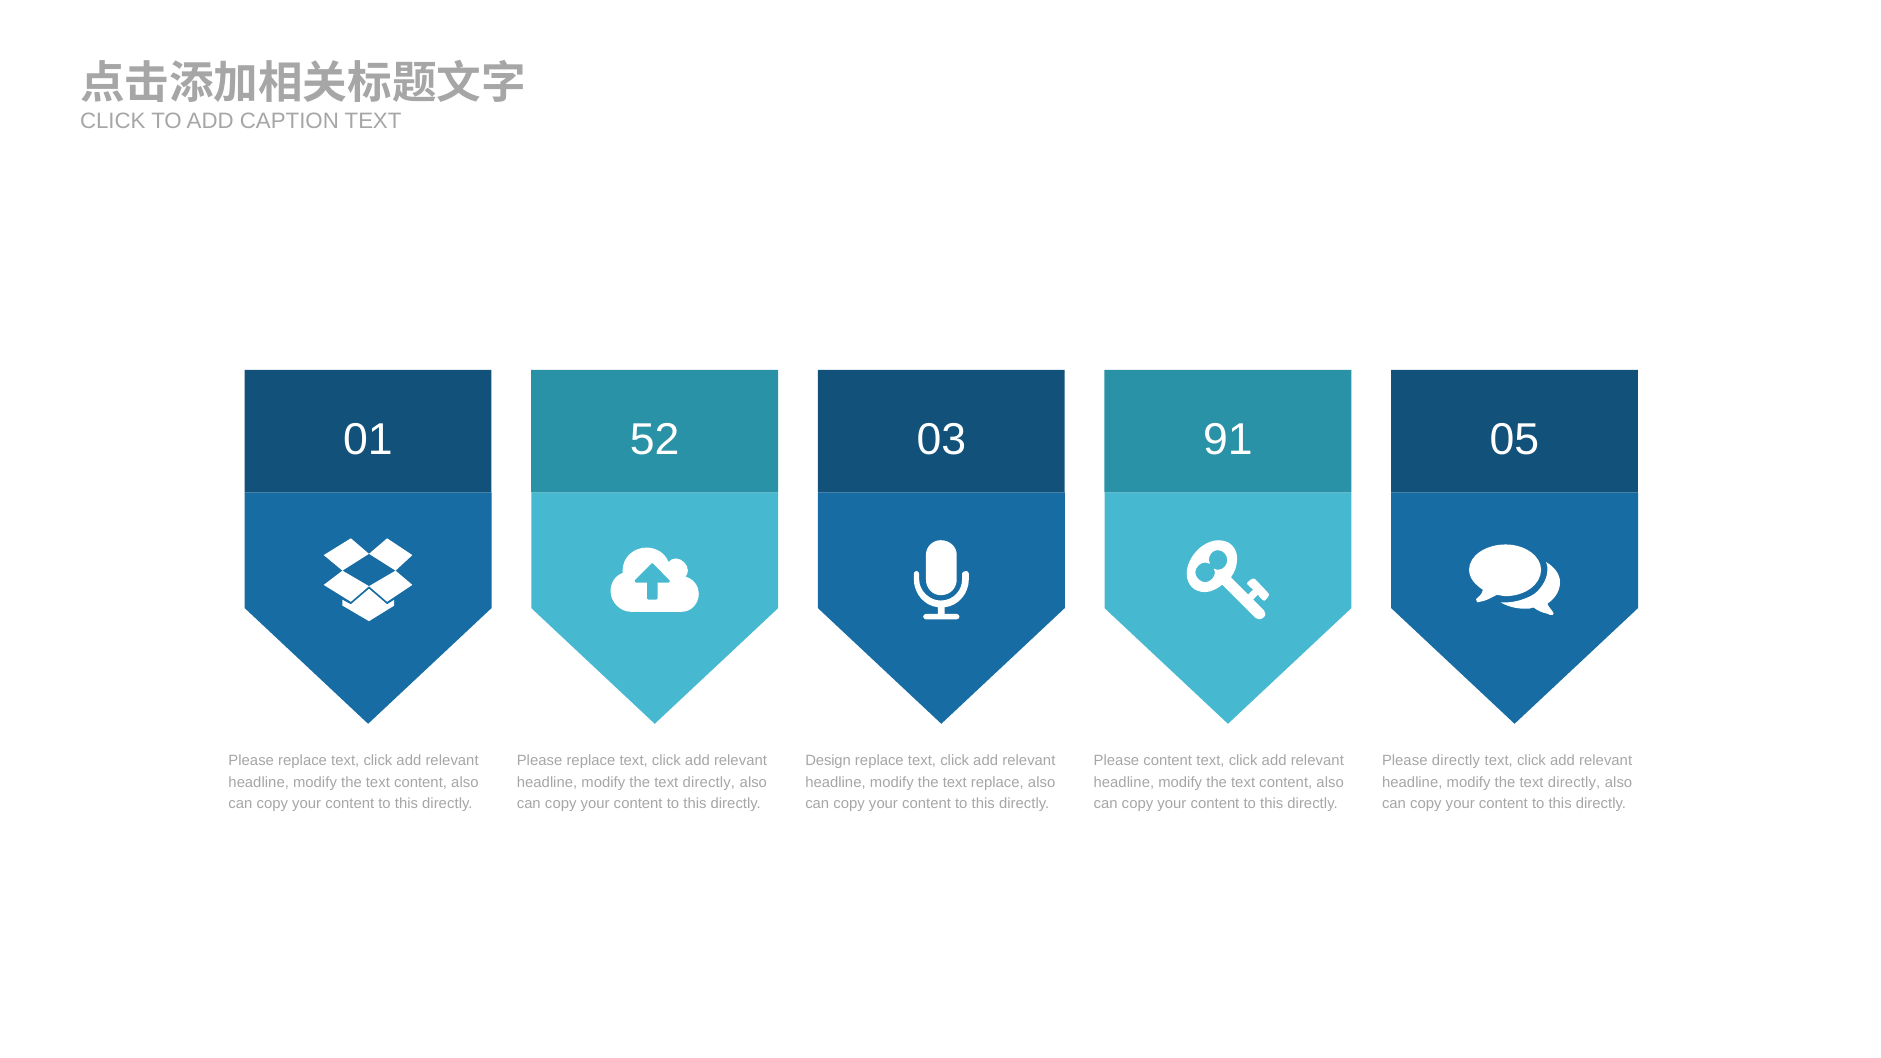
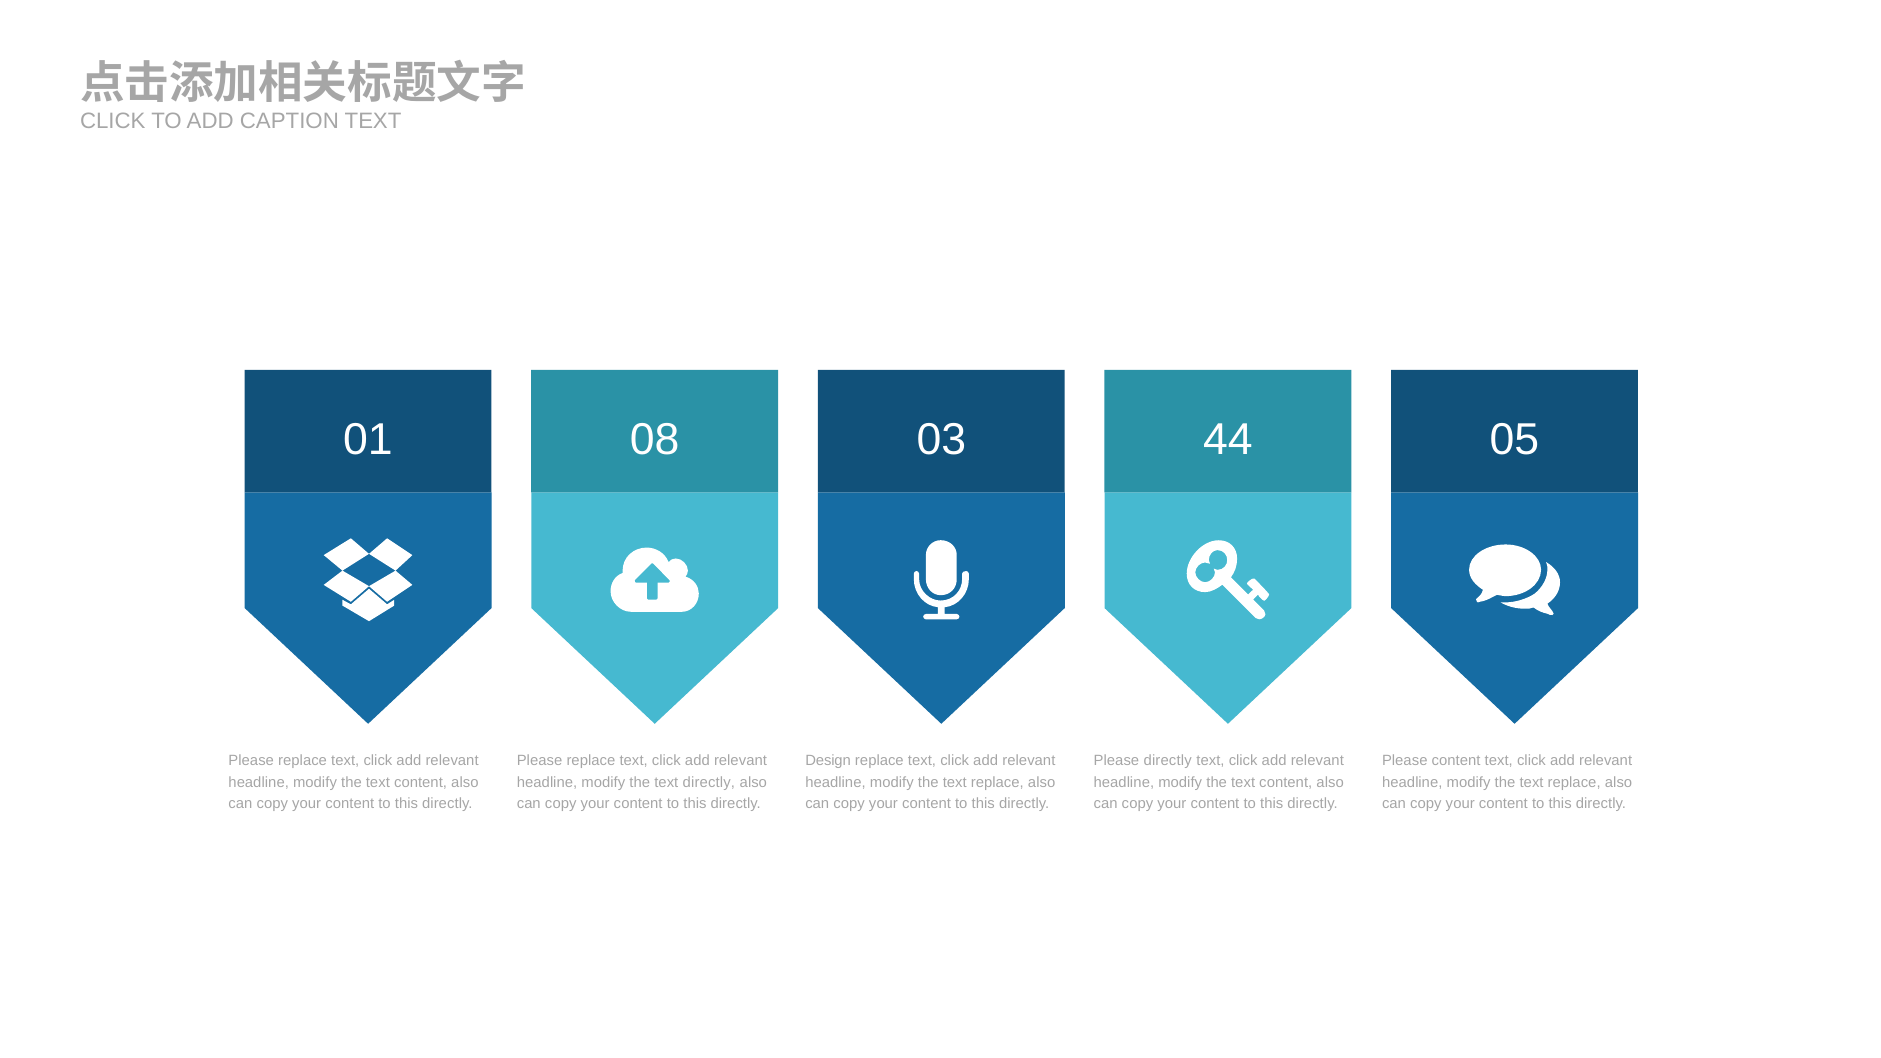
52: 52 -> 08 (655, 440)
91: 91 -> 44 (1228, 440)
Please content: content -> directly (1168, 761)
Please directly: directly -> content (1456, 761)
directly: directly -> replace (1574, 782)
